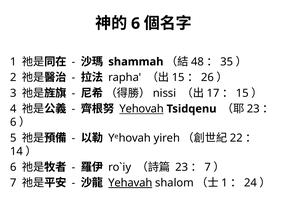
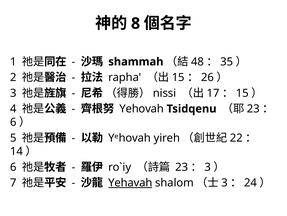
6: 6 -> 8 (136, 23)
Yehovah underline: present -> none (142, 108)
7: 7 -> 3 (208, 167)
1: 1 -> 3 (225, 182)
